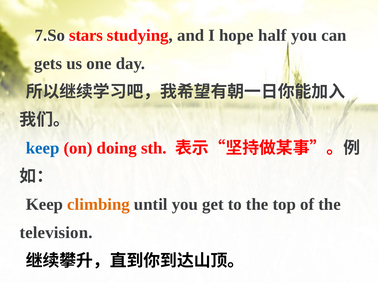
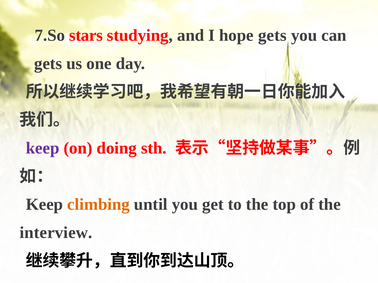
hope half: half -> gets (272, 35)
keep colour: blue -> purple (43, 148)
television: television -> interview (56, 233)
